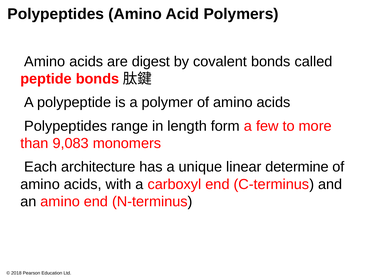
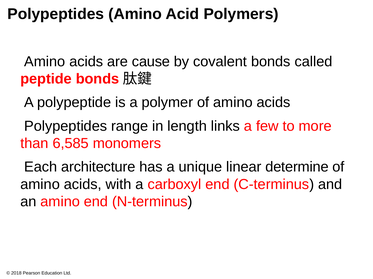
digest: digest -> cause (151, 62)
form: form -> links (225, 126)
9,083: 9,083 -> 6,585 (71, 144)
